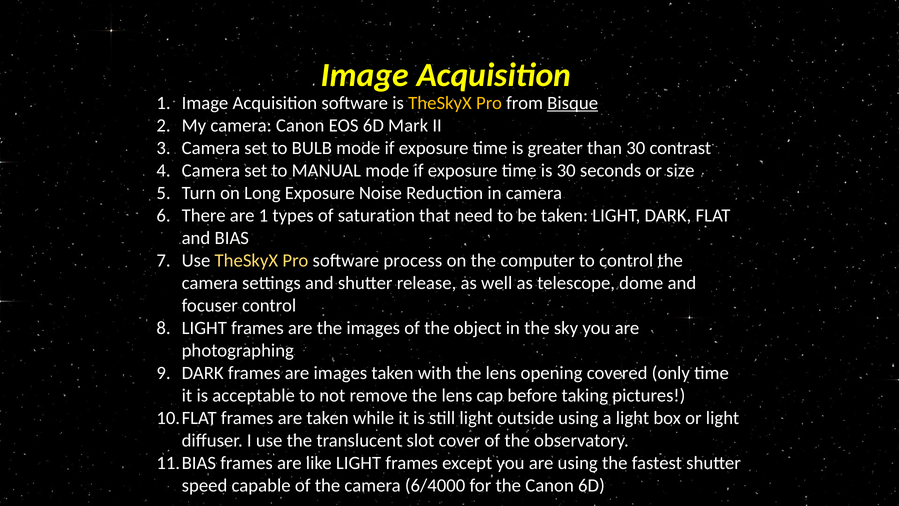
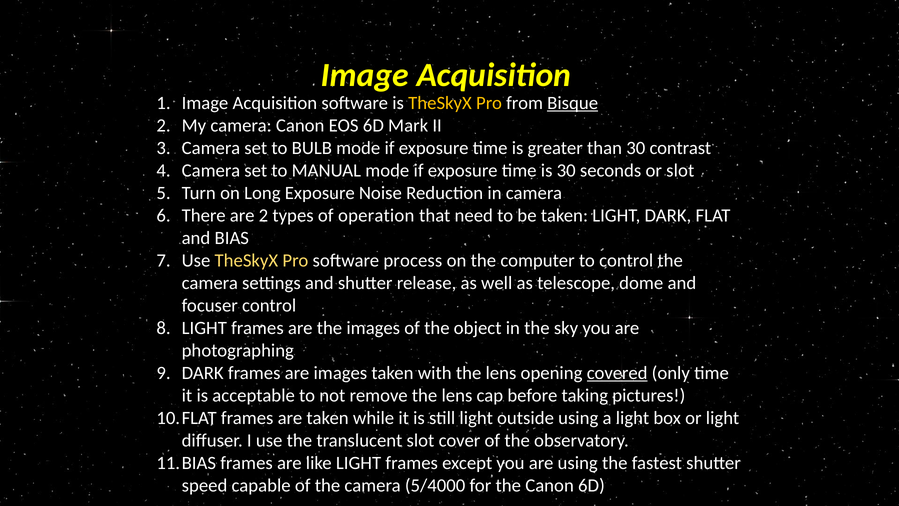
or size: size -> slot (680, 170)
are 1: 1 -> 2 (263, 215)
saturation: saturation -> operation (376, 215)
covered underline: none -> present (617, 373)
6/4000: 6/4000 -> 5/4000 (435, 485)
